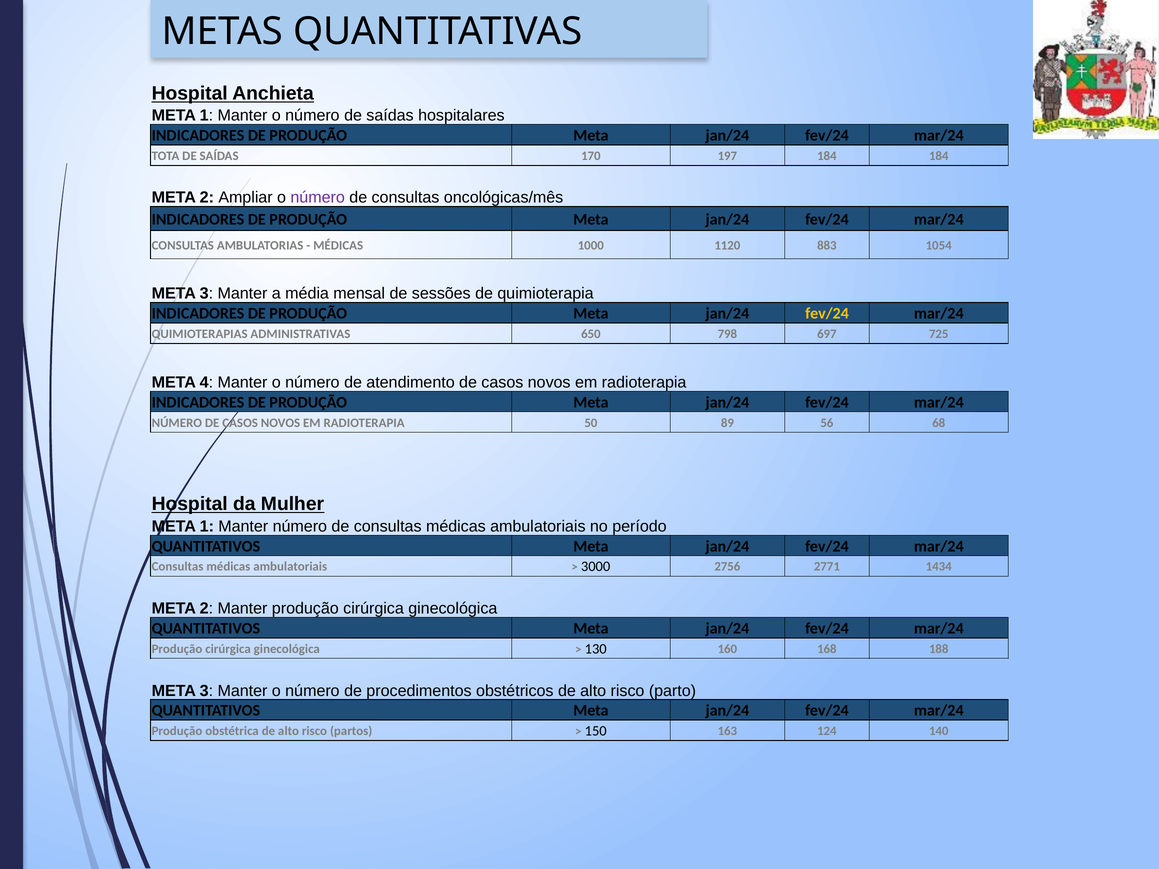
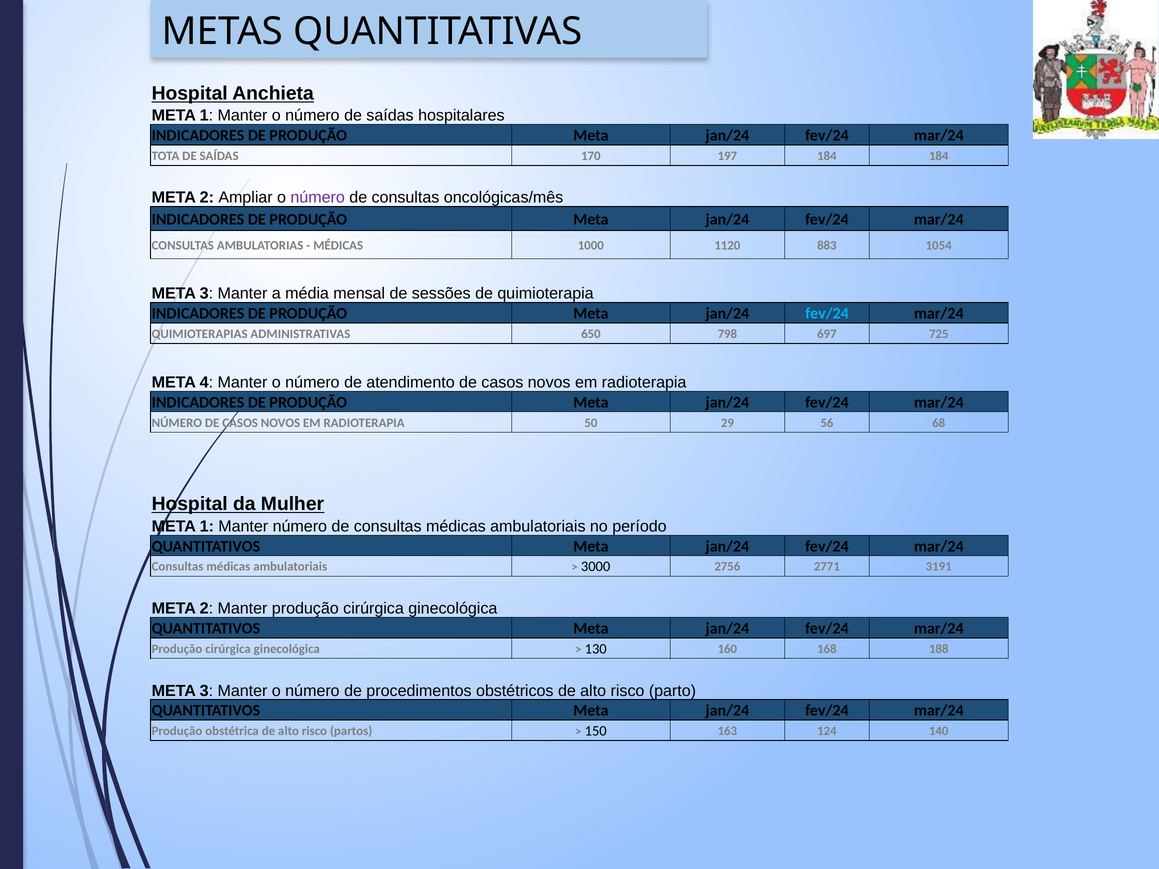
fev/24 colour: yellow -> light blue (827, 314)
89: 89 -> 29 (727, 423)
1434: 1434 -> 3191 (939, 567)
